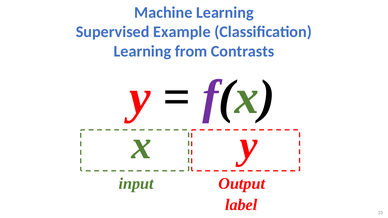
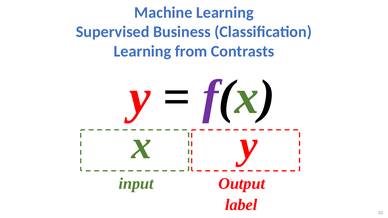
Example: Example -> Business (182, 32)
